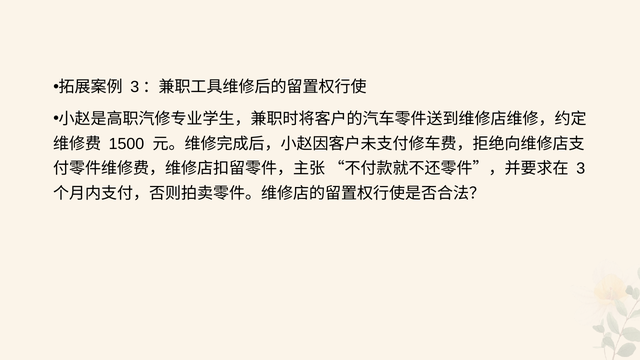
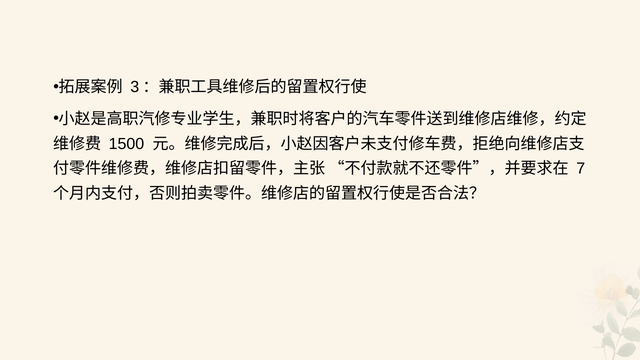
3: 3 -> 7 (581, 169)
